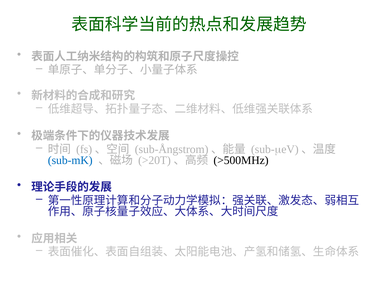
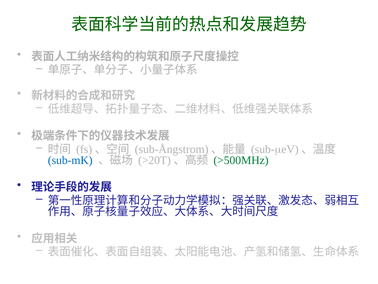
>500MHz colour: black -> green (241, 160)
